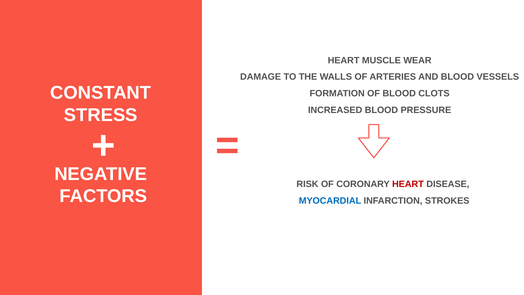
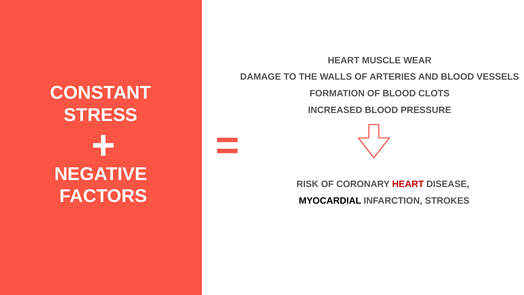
MYOCARDIAL colour: blue -> black (330, 201)
